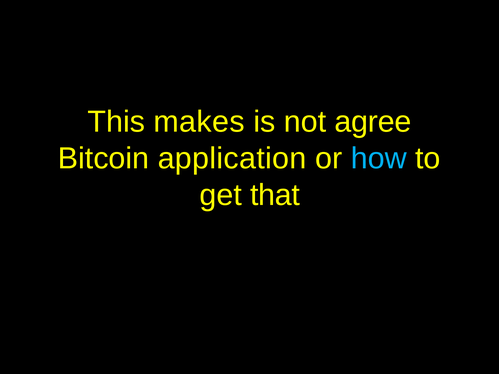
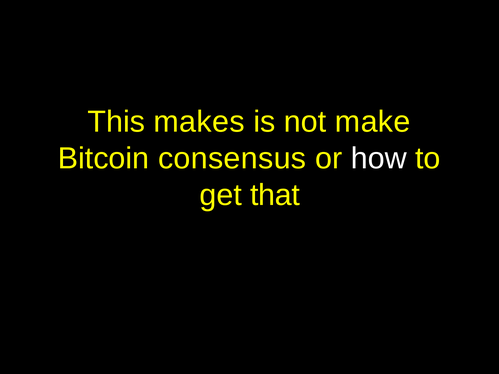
agree: agree -> make (373, 122)
application: application -> consensus (232, 158)
how colour: light blue -> white (379, 158)
